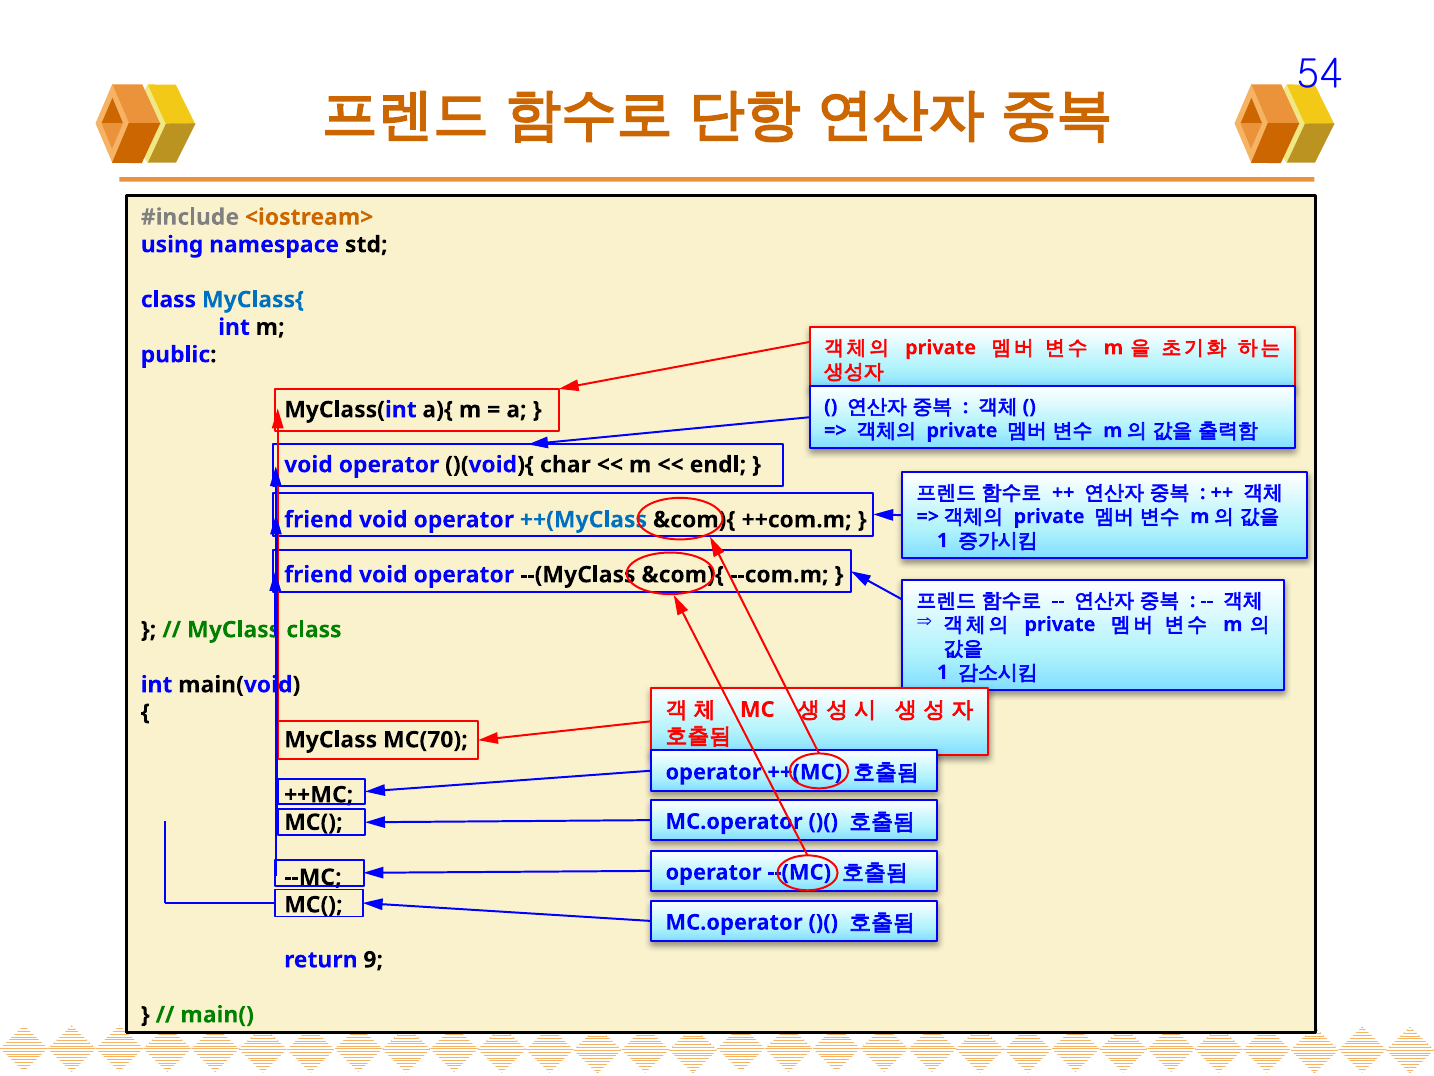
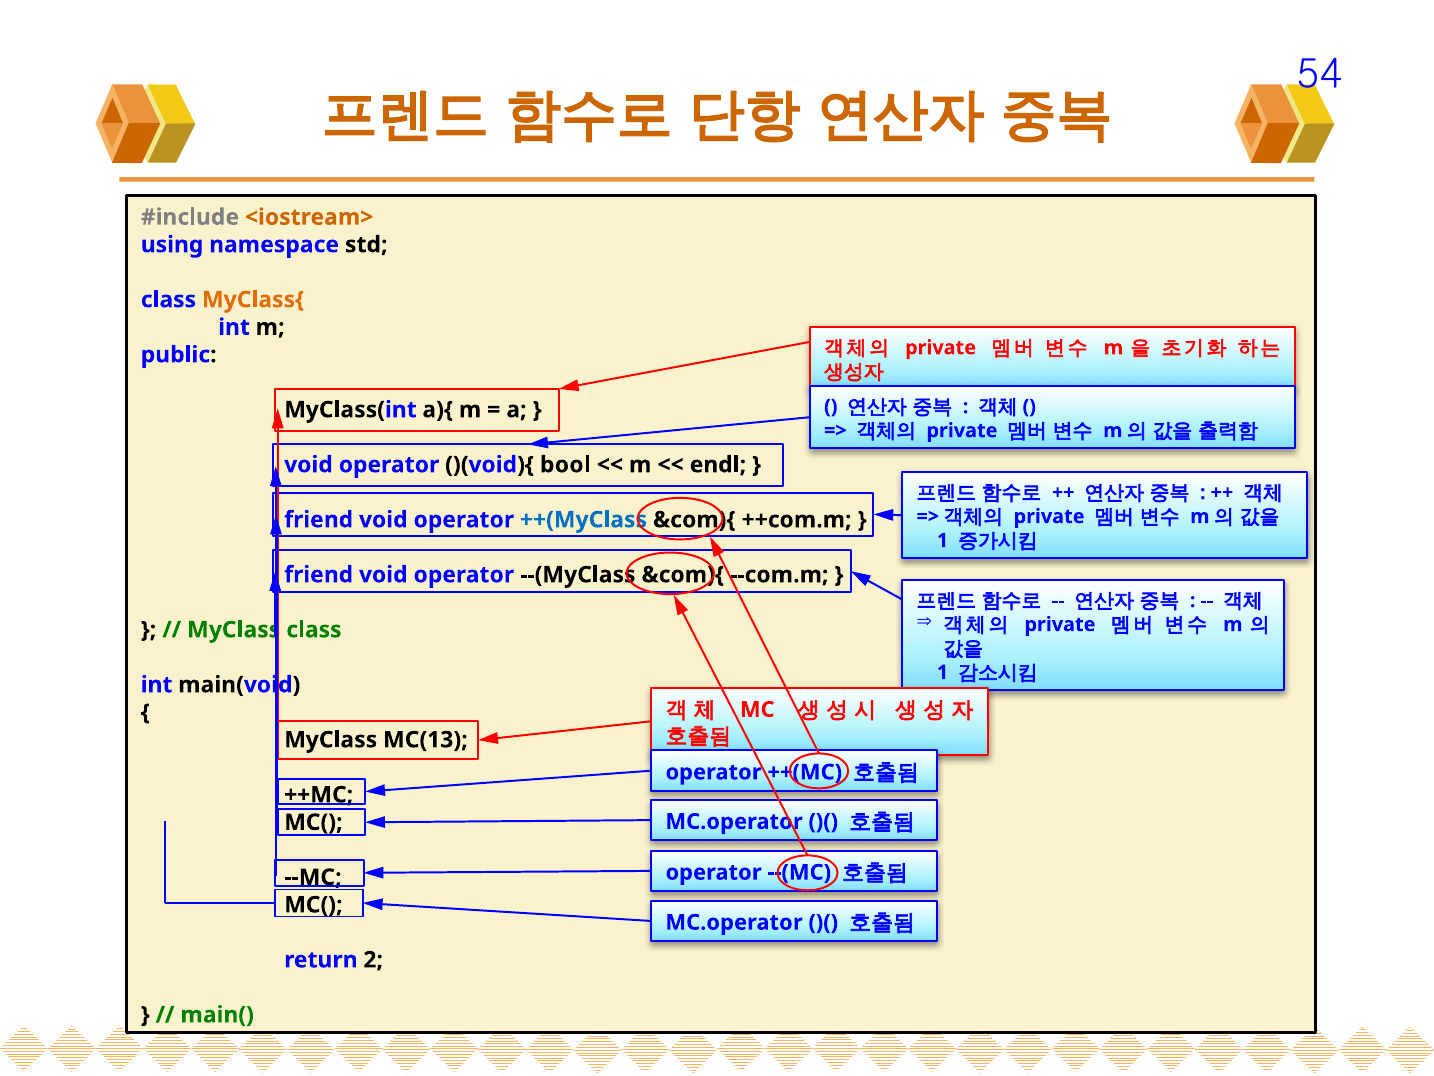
MyClass{ colour: blue -> orange (253, 300)
char: char -> bool (565, 465)
MC(70: MC(70 -> MC(13 (425, 739)
9: 9 -> 2 (373, 959)
